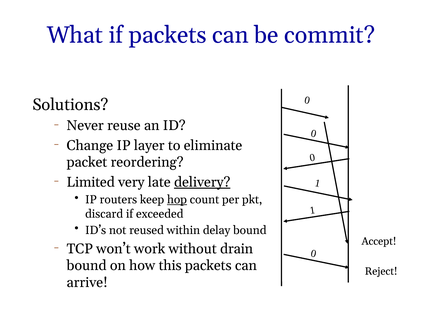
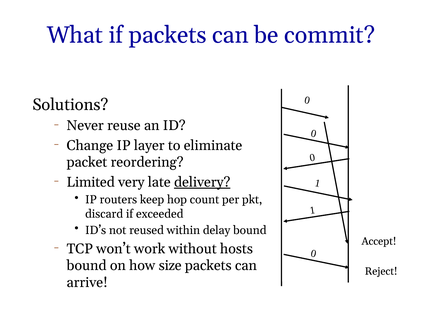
hop underline: present -> none (177, 199)
drain: drain -> hosts (236, 248)
this: this -> size (170, 265)
